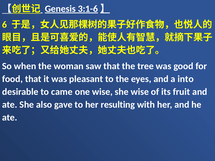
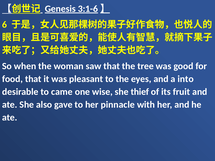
she wise: wise -> thief (140, 92)
resulting: resulting -> pinnacle (118, 105)
